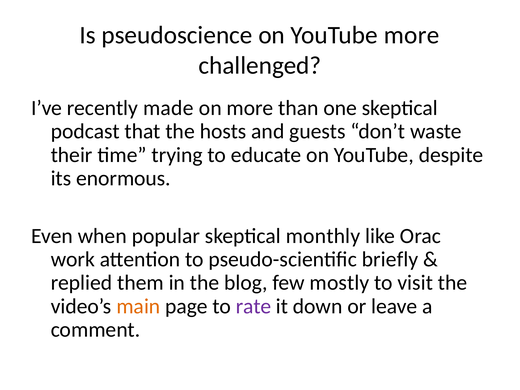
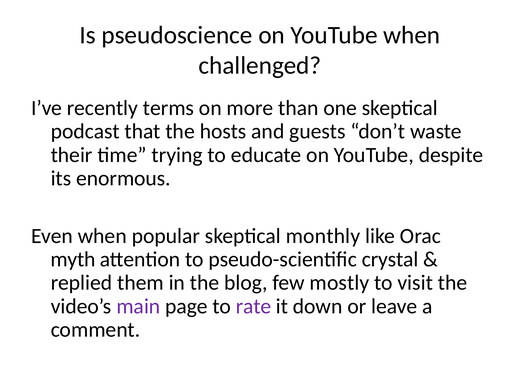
YouTube more: more -> when (412, 35)
made: made -> terms (169, 108)
work: work -> myth (73, 259)
briefly: briefly -> crystal (390, 259)
main colour: orange -> purple (138, 306)
